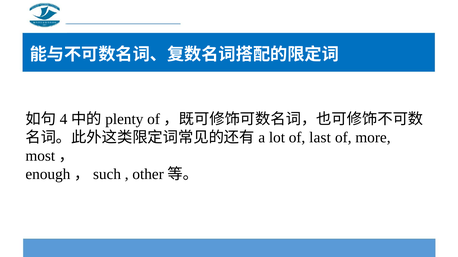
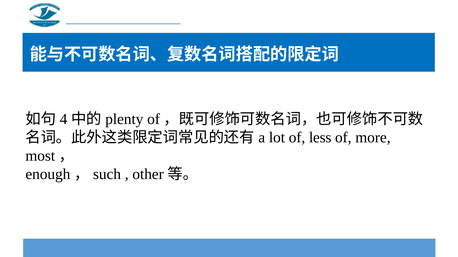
last: last -> less (320, 138)
